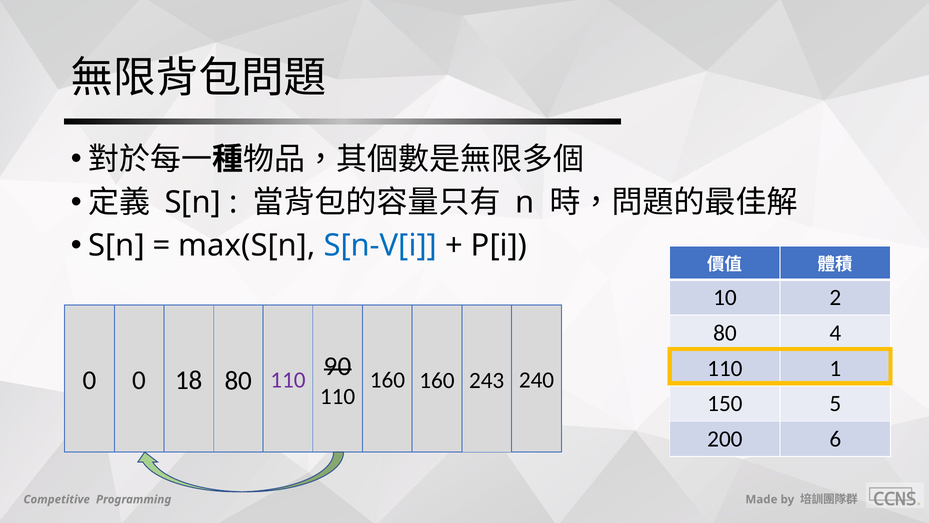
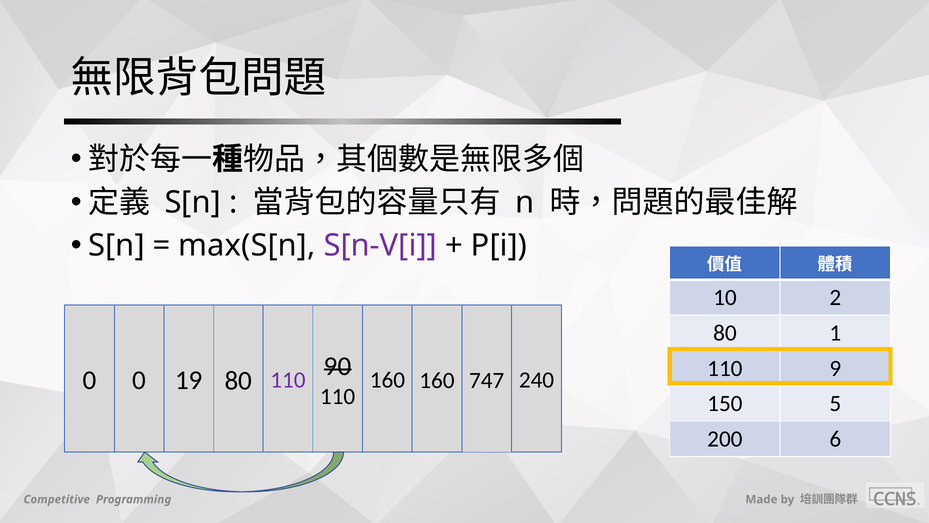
S[n-V[i colour: blue -> purple (380, 245)
4: 4 -> 1 (835, 333)
1: 1 -> 9 (835, 368)
18: 18 -> 19 (189, 380)
243: 243 -> 747 (487, 380)
